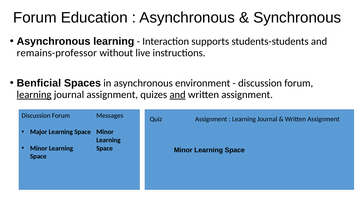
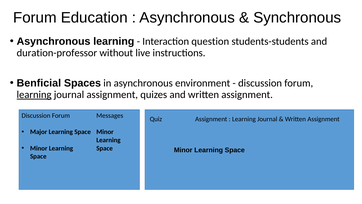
supports: supports -> question (210, 41)
remains-professor: remains-professor -> duration-professor (57, 53)
and underline: present -> none (178, 94)
